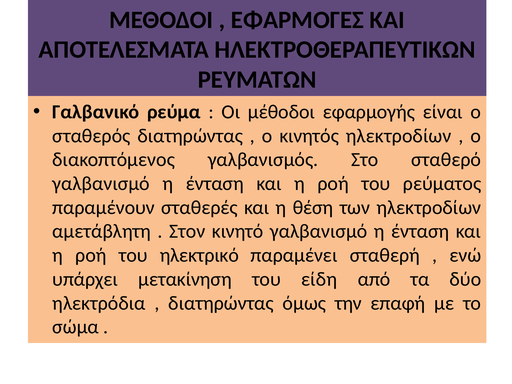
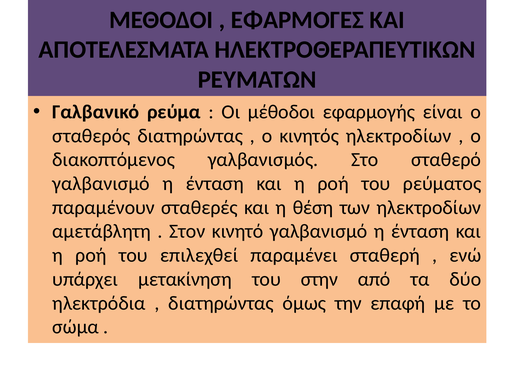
ηλεκτρικό: ηλεκτρικό -> επιλεχθεί (199, 255)
είδη: είδη -> στην (319, 279)
